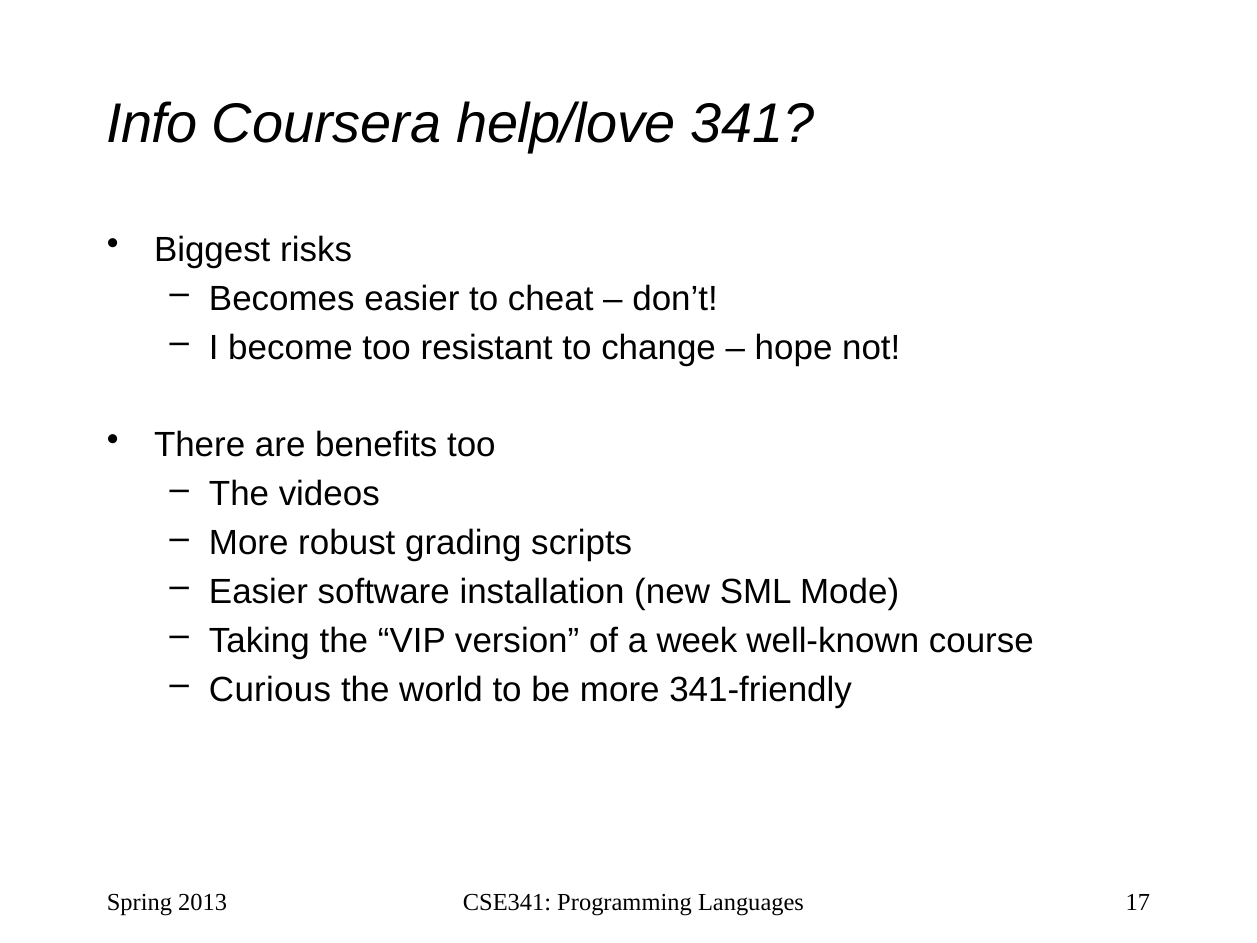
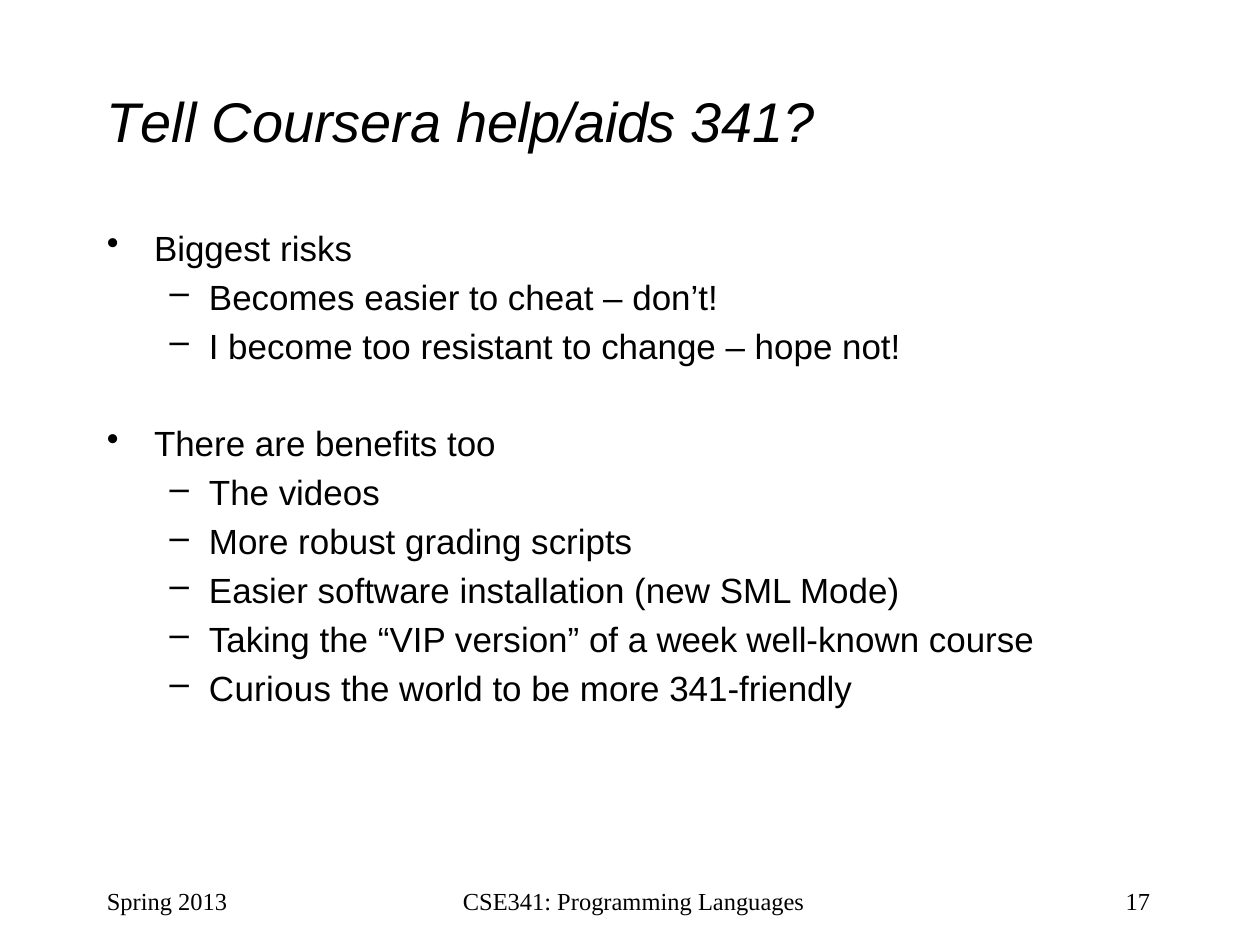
Info: Info -> Tell (152, 124)
help/love: help/love -> help/aids (566, 124)
